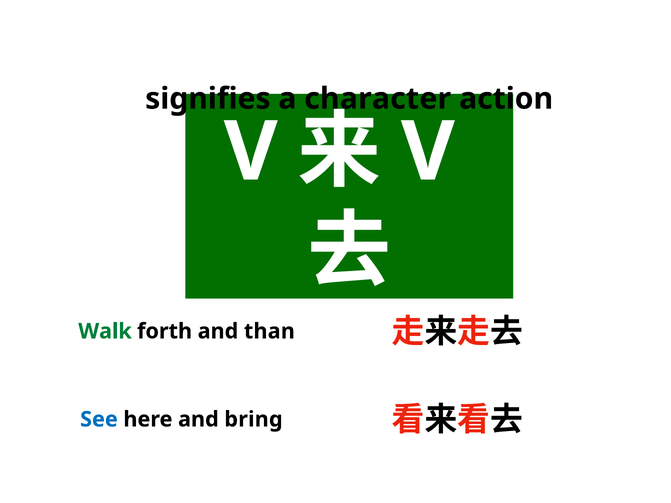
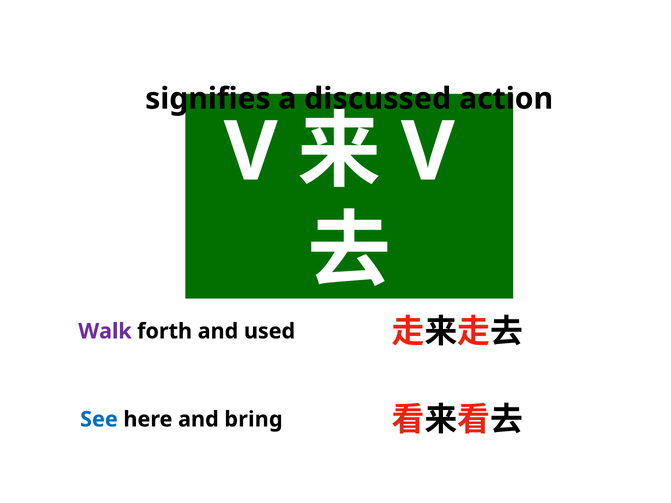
character: character -> discussed (378, 99)
Walk colour: green -> purple (105, 331)
than: than -> used (270, 331)
